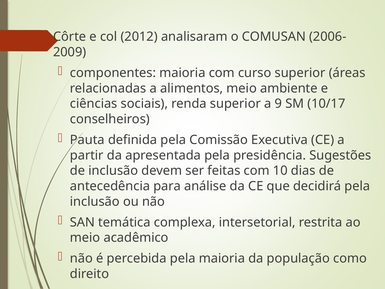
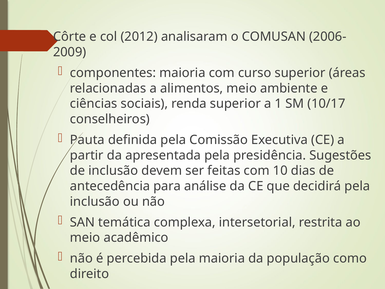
9: 9 -> 1 (278, 104)
